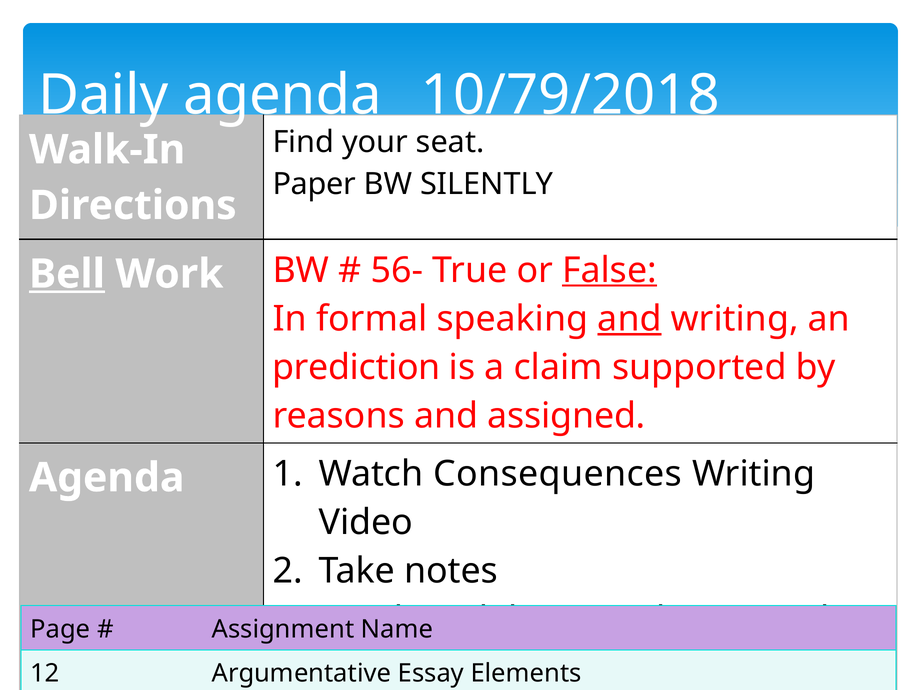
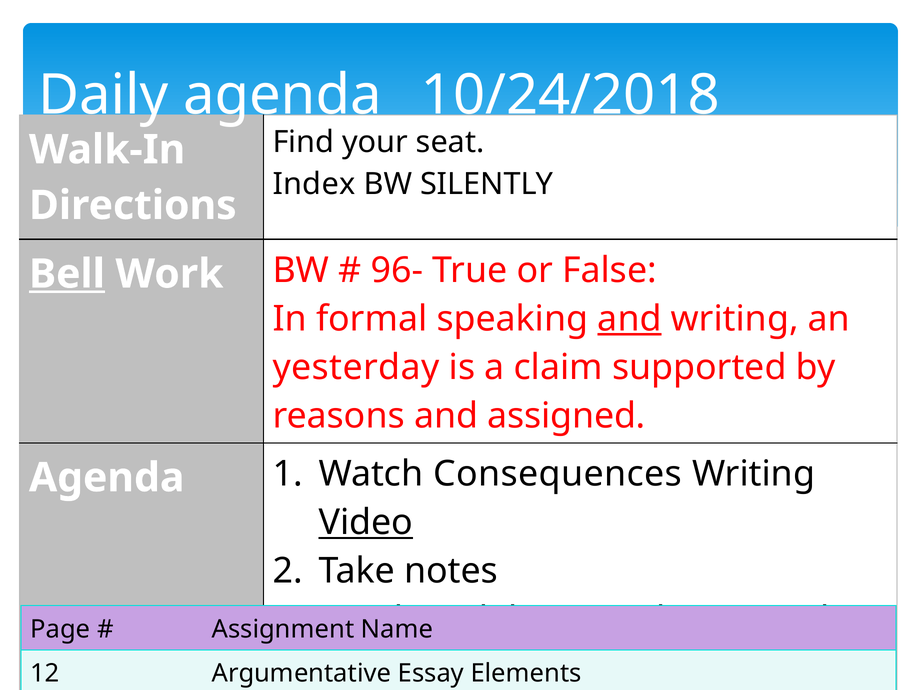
10/79/2018: 10/79/2018 -> 10/24/2018 (570, 95)
Paper: Paper -> Index (314, 184)
56-: 56- -> 96- (397, 270)
False underline: present -> none (610, 270)
prediction: prediction -> yesterday (356, 367)
Video underline: none -> present (366, 523)
